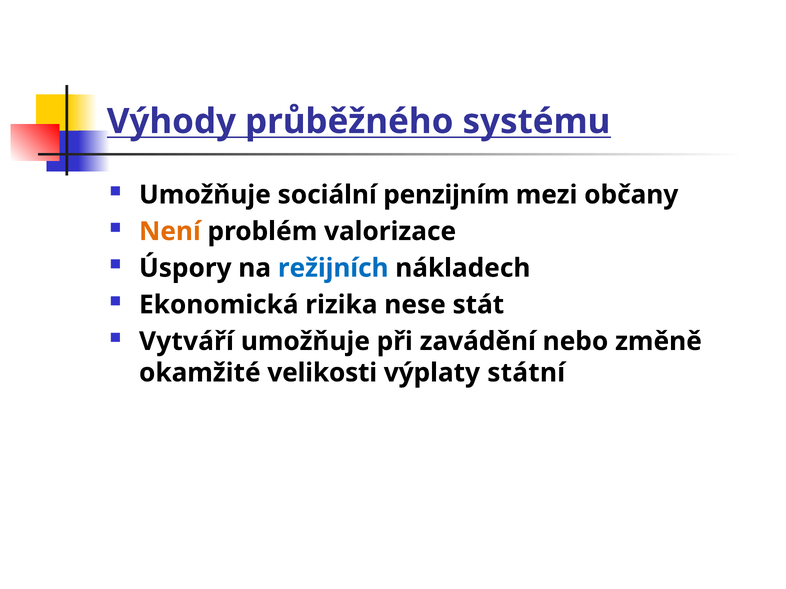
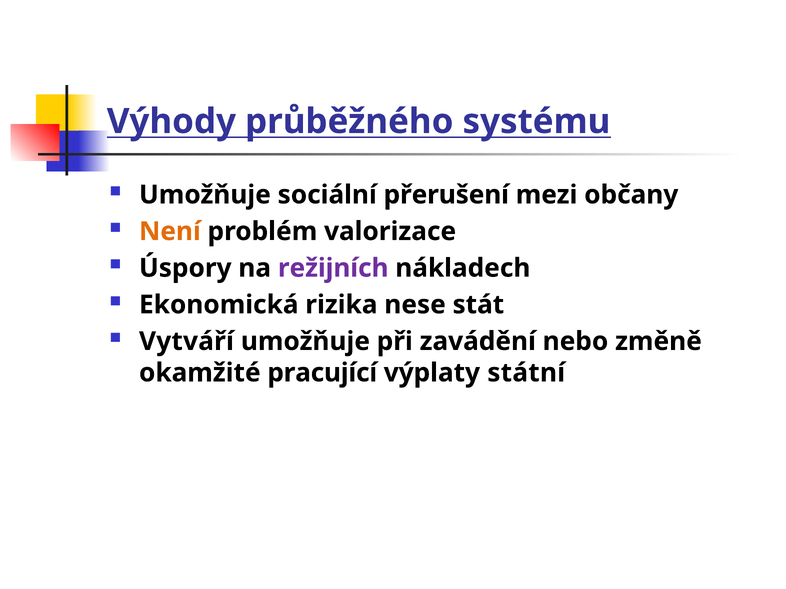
penzijním: penzijním -> přerušení (446, 195)
režijních colour: blue -> purple (333, 268)
velikosti: velikosti -> pracující (322, 373)
